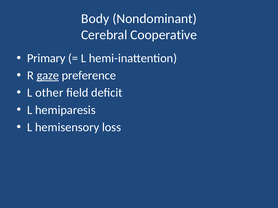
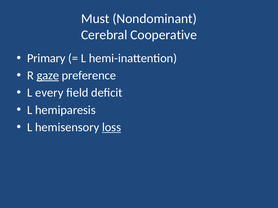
Body: Body -> Must (95, 19)
other: other -> every (49, 93)
loss underline: none -> present (112, 128)
